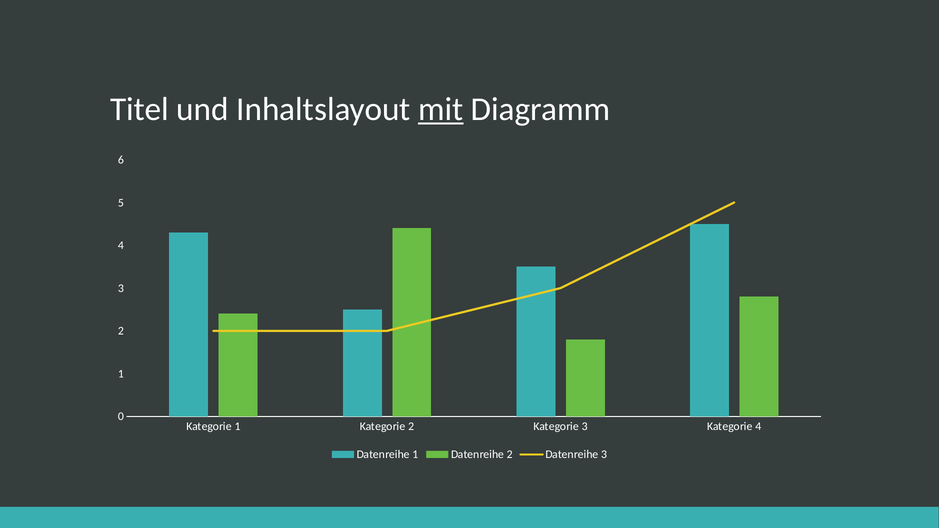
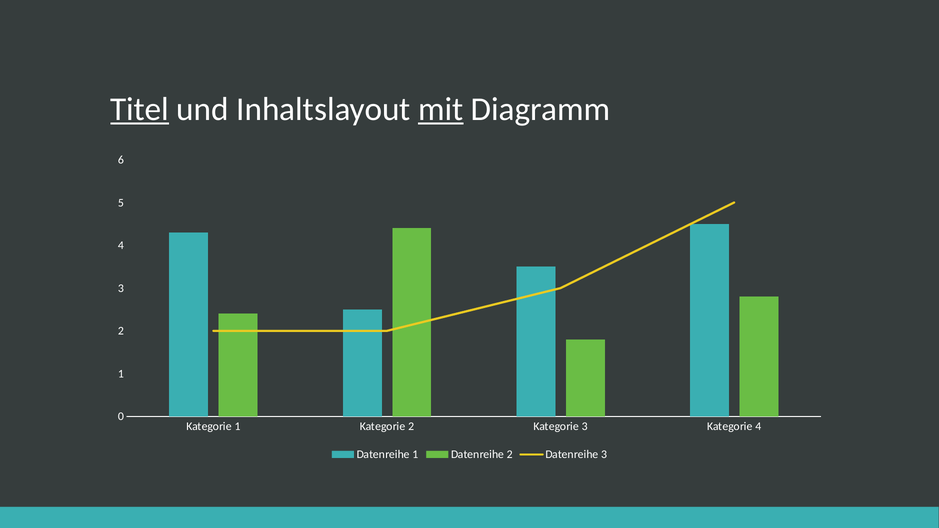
Titel underline: none -> present (140, 109)
